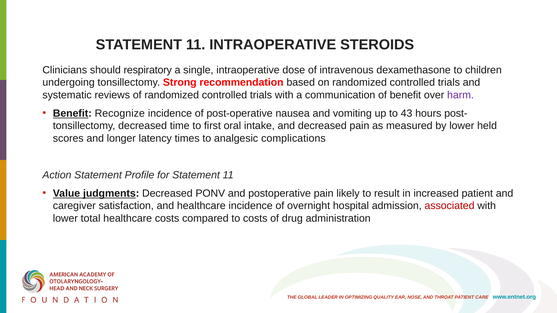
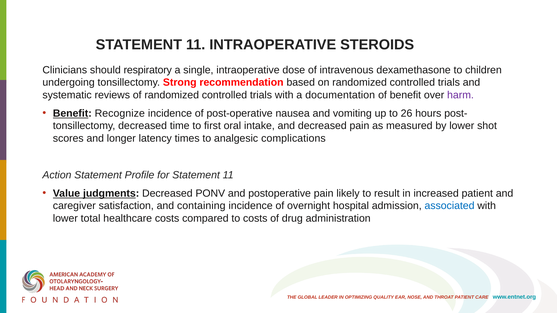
communication: communication -> documentation (340, 95)
43: 43 -> 26 (407, 113)
held: held -> shot (487, 126)
and healthcare: healthcare -> containing (201, 206)
associated colour: red -> blue (450, 206)
